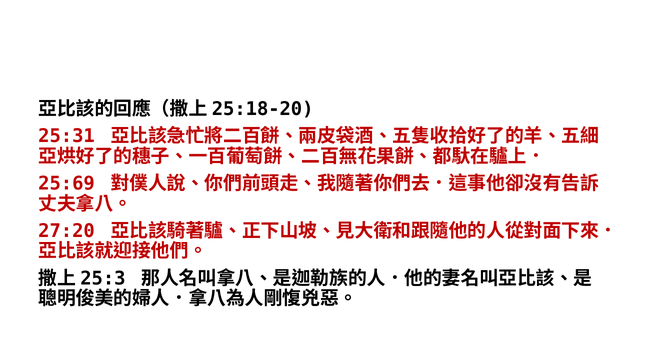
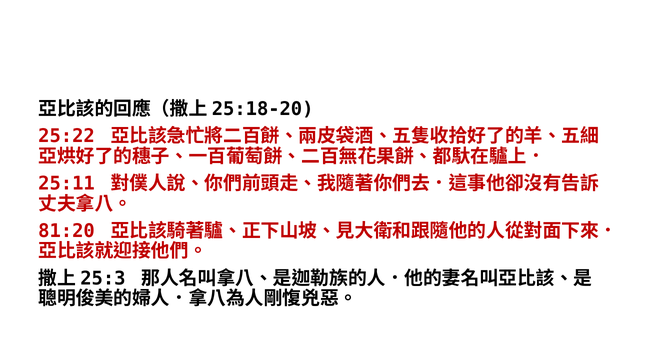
25:31: 25:31 -> 25:22 (67, 136)
25:69: 25:69 -> 25:11 (67, 183)
27:20: 27:20 -> 81:20 (67, 231)
